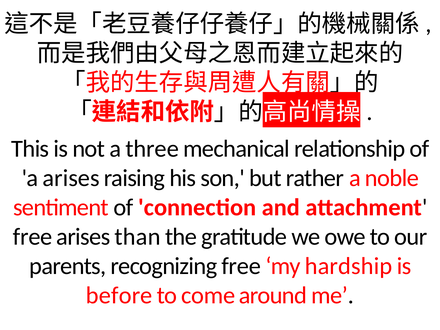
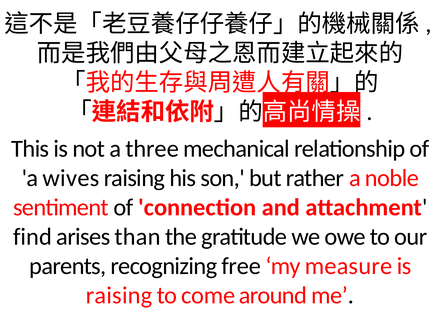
a arises: arises -> wives (71, 178)
free: free -> find (33, 237)
hardship: hardship -> measure (348, 266)
before: before -> raising (119, 295)
